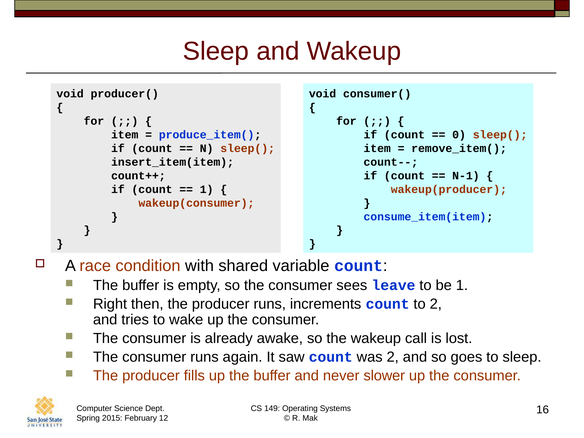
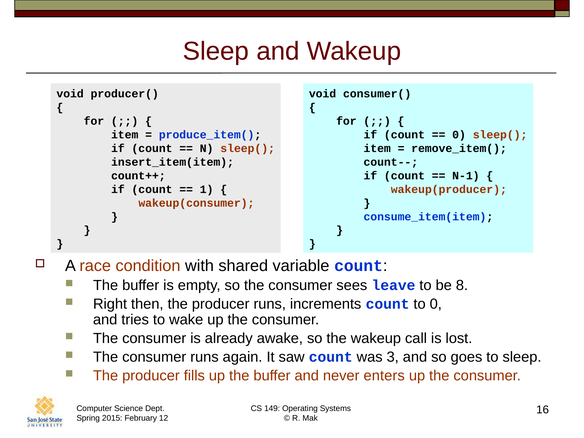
be 1: 1 -> 8 (462, 285)
to 2: 2 -> 0 (436, 304)
was 2: 2 -> 3 (393, 357)
slower: slower -> enters (384, 376)
